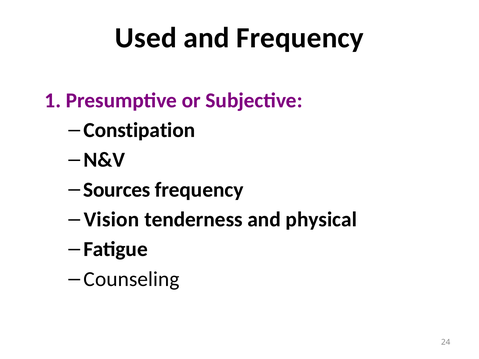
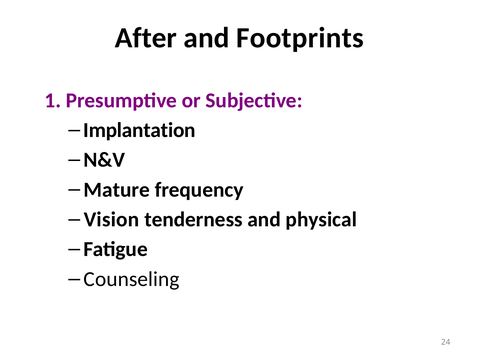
Used: Used -> After (146, 38)
and Frequency: Frequency -> Footprints (300, 38)
Constipation: Constipation -> Implantation (139, 130)
Sources: Sources -> Mature (117, 190)
